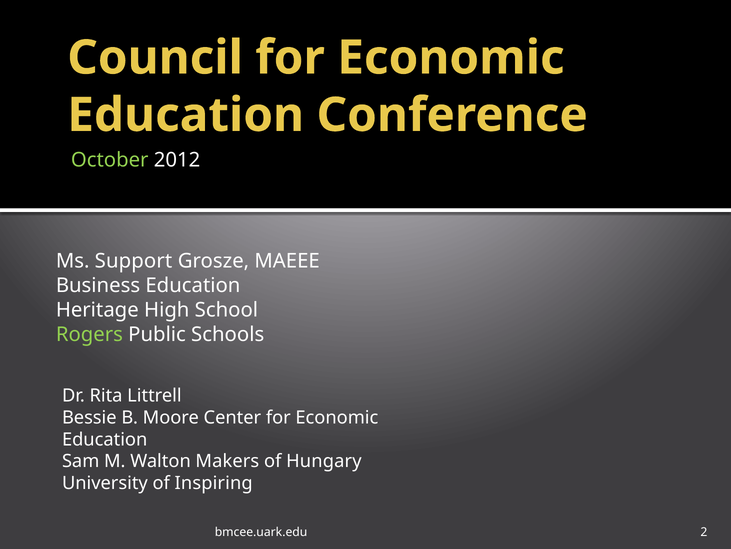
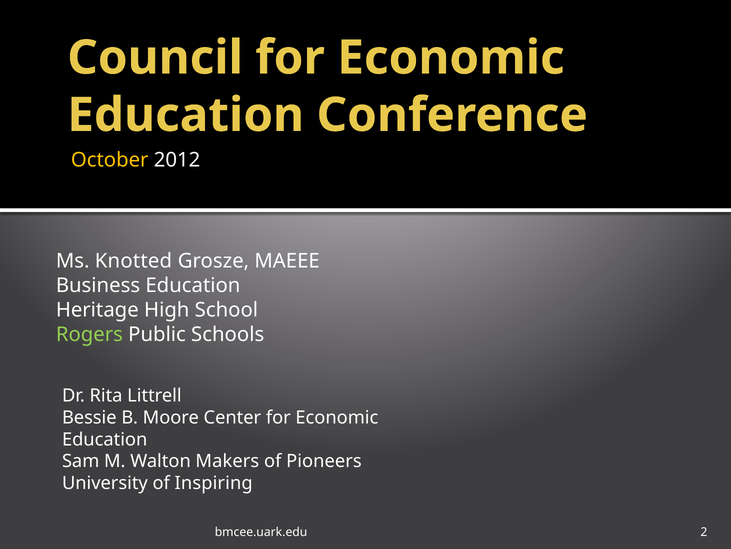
October colour: light green -> yellow (110, 160)
Support: Support -> Knotted (133, 261)
Hungary: Hungary -> Pioneers (324, 461)
